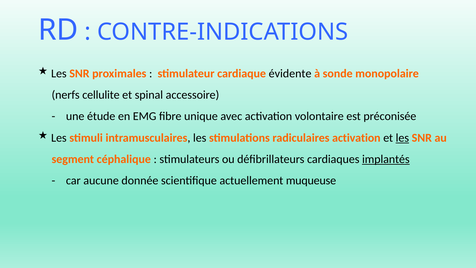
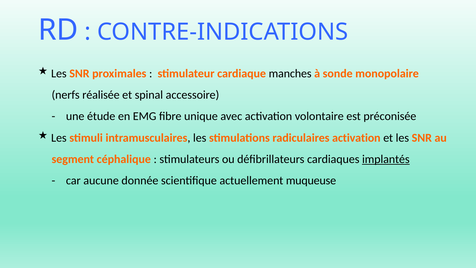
évidente: évidente -> manches (290, 73)
cellulite: cellulite -> réalisée (101, 95)
les underline: present -> none (402, 138)
